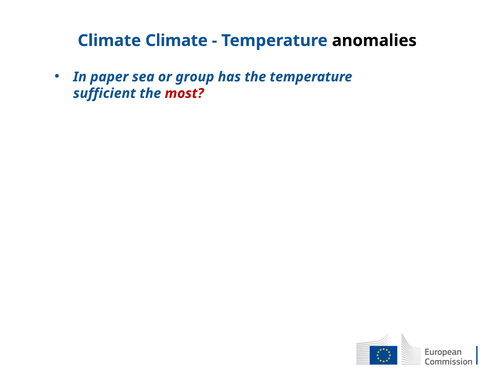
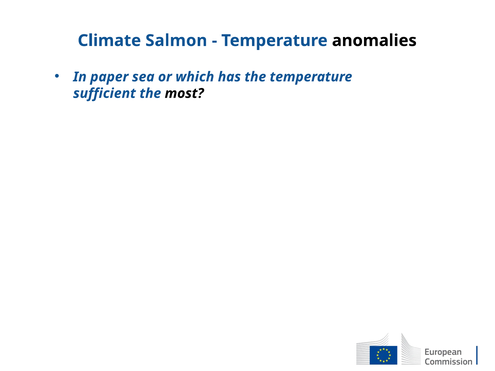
Climate Climate: Climate -> Salmon (176, 41)
group: group -> which (195, 77)
most colour: red -> black (184, 93)
